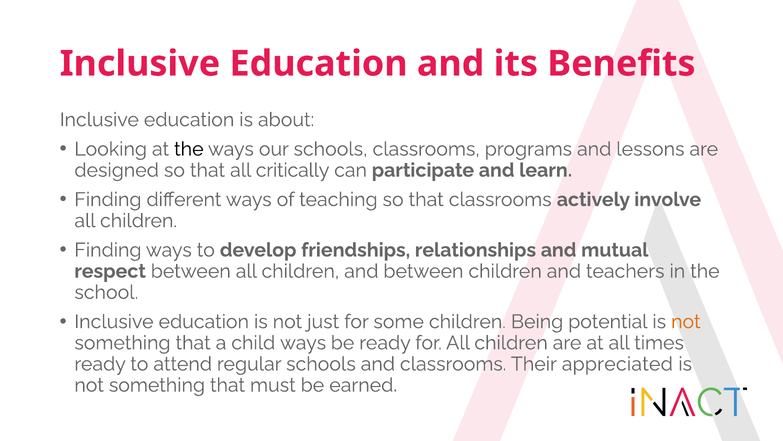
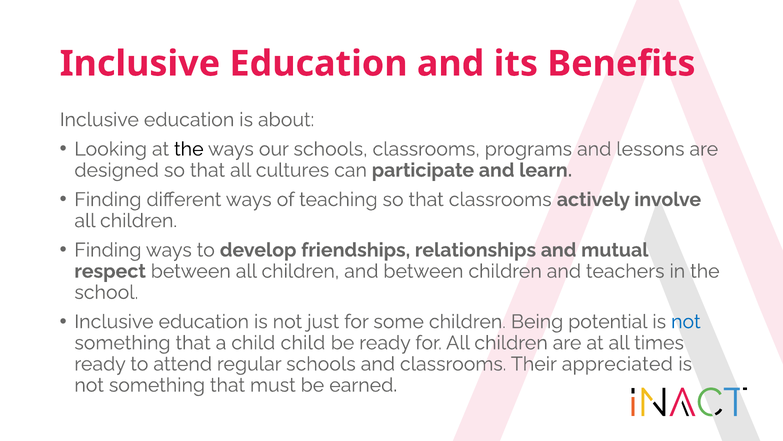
critically: critically -> cultures (292, 170)
not colour: orange -> blue (686, 321)
child ways: ways -> child (303, 342)
